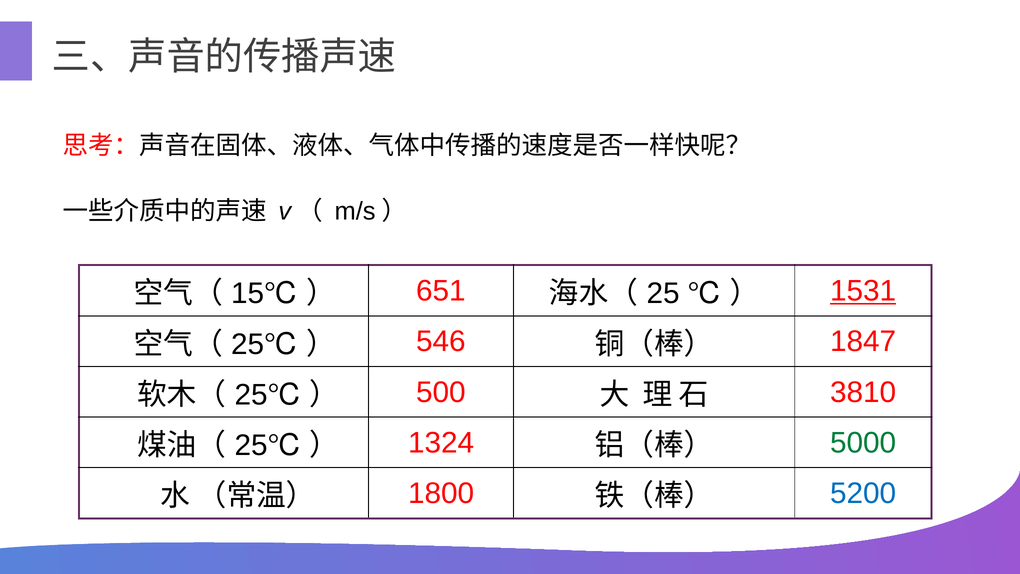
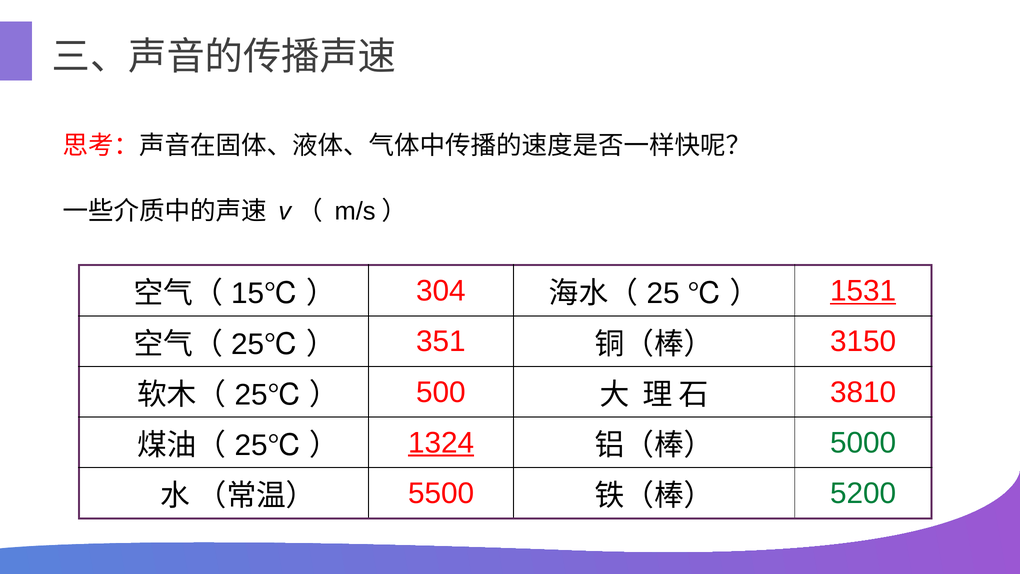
651: 651 -> 304 (441, 291)
546: 546 -> 351 (441, 341)
1847: 1847 -> 3150 (863, 341)
1324 underline: none -> present (441, 443)
1800: 1800 -> 5500 (441, 493)
5200 colour: blue -> green (863, 493)
